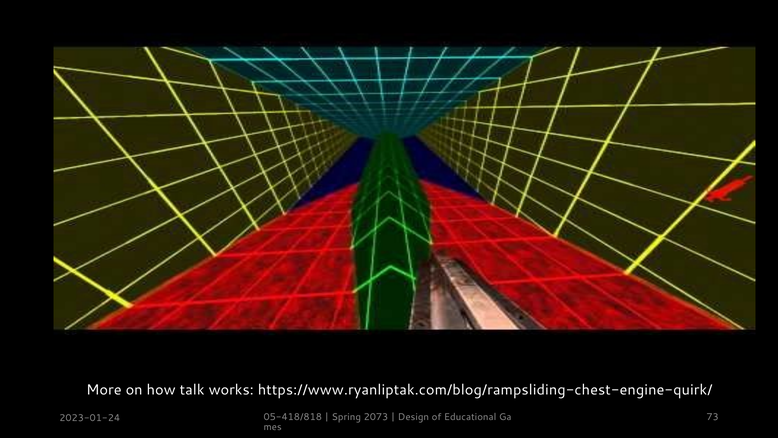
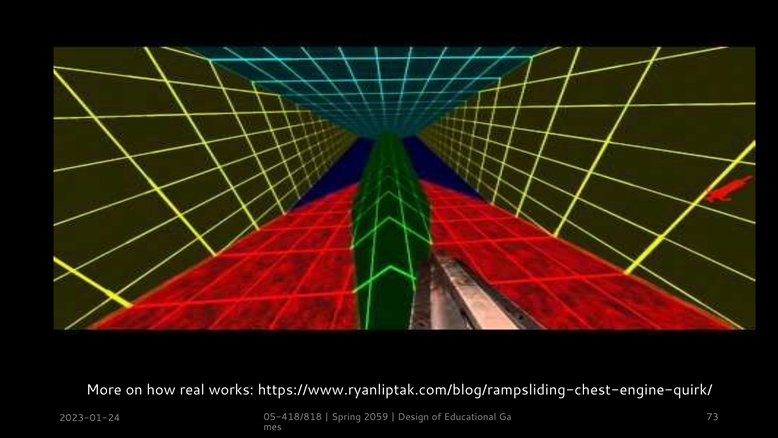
talk: talk -> real (192, 389)
2073: 2073 -> 2059 (376, 417)
